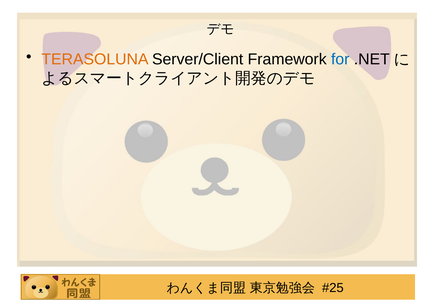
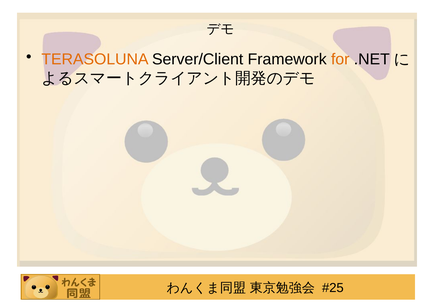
for colour: blue -> orange (340, 60)
